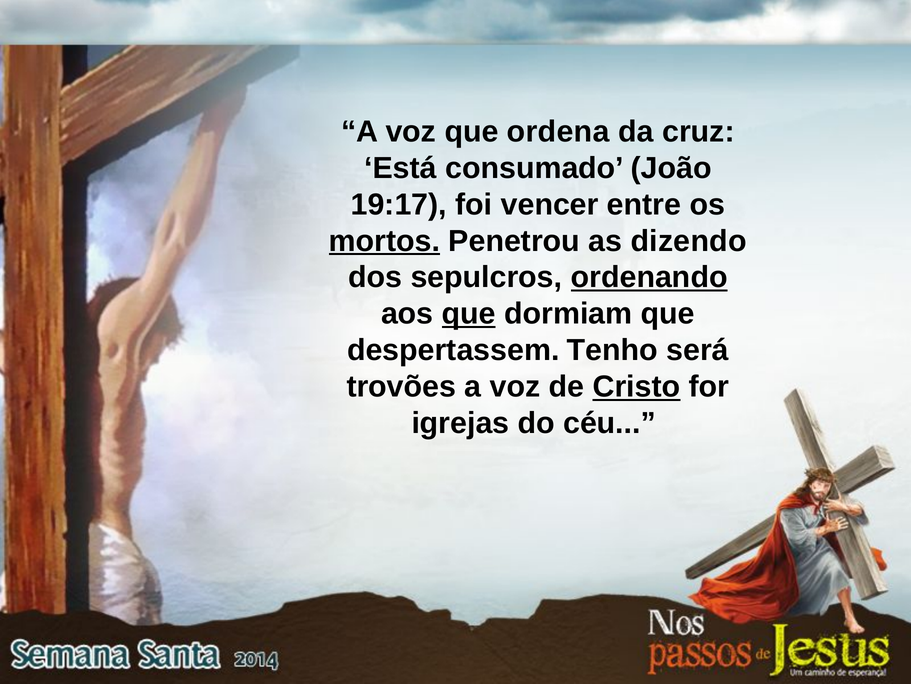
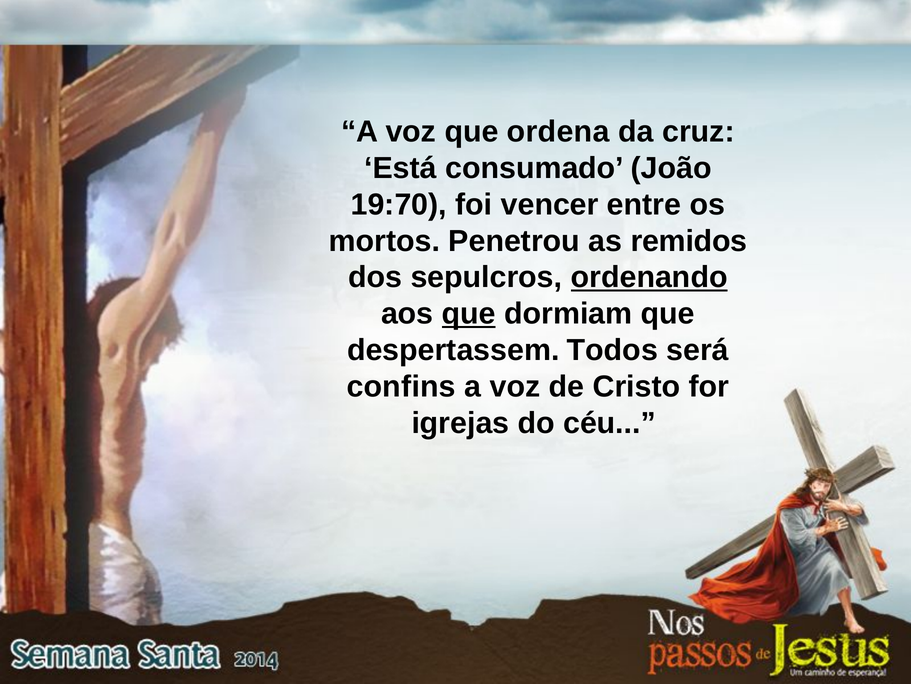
19:17: 19:17 -> 19:70 (399, 204)
mortos underline: present -> none (384, 241)
dizendo: dizendo -> remidos (689, 241)
Tenho: Tenho -> Todos (612, 350)
trovões: trovões -> confins (401, 386)
Cristo underline: present -> none (637, 386)
